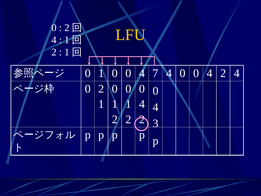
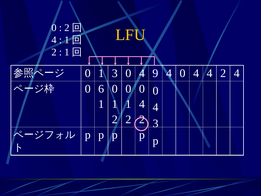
0 1 0: 0 -> 3 (115, 73)
7: 7 -> 9 (155, 73)
4 0 0: 0 -> 4 (196, 73)
0 2: 2 -> 6 (101, 89)
